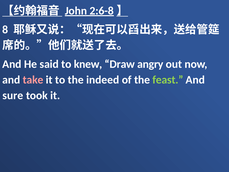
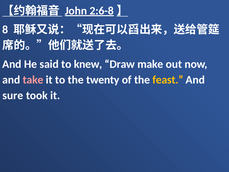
angry: angry -> make (150, 64)
indeed: indeed -> twenty (103, 80)
feast colour: light green -> yellow (168, 80)
